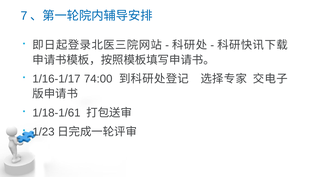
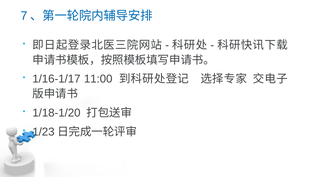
74:00: 74:00 -> 11:00 (98, 79)
1/18-1/61: 1/18-1/61 -> 1/18-1/20 (56, 113)
